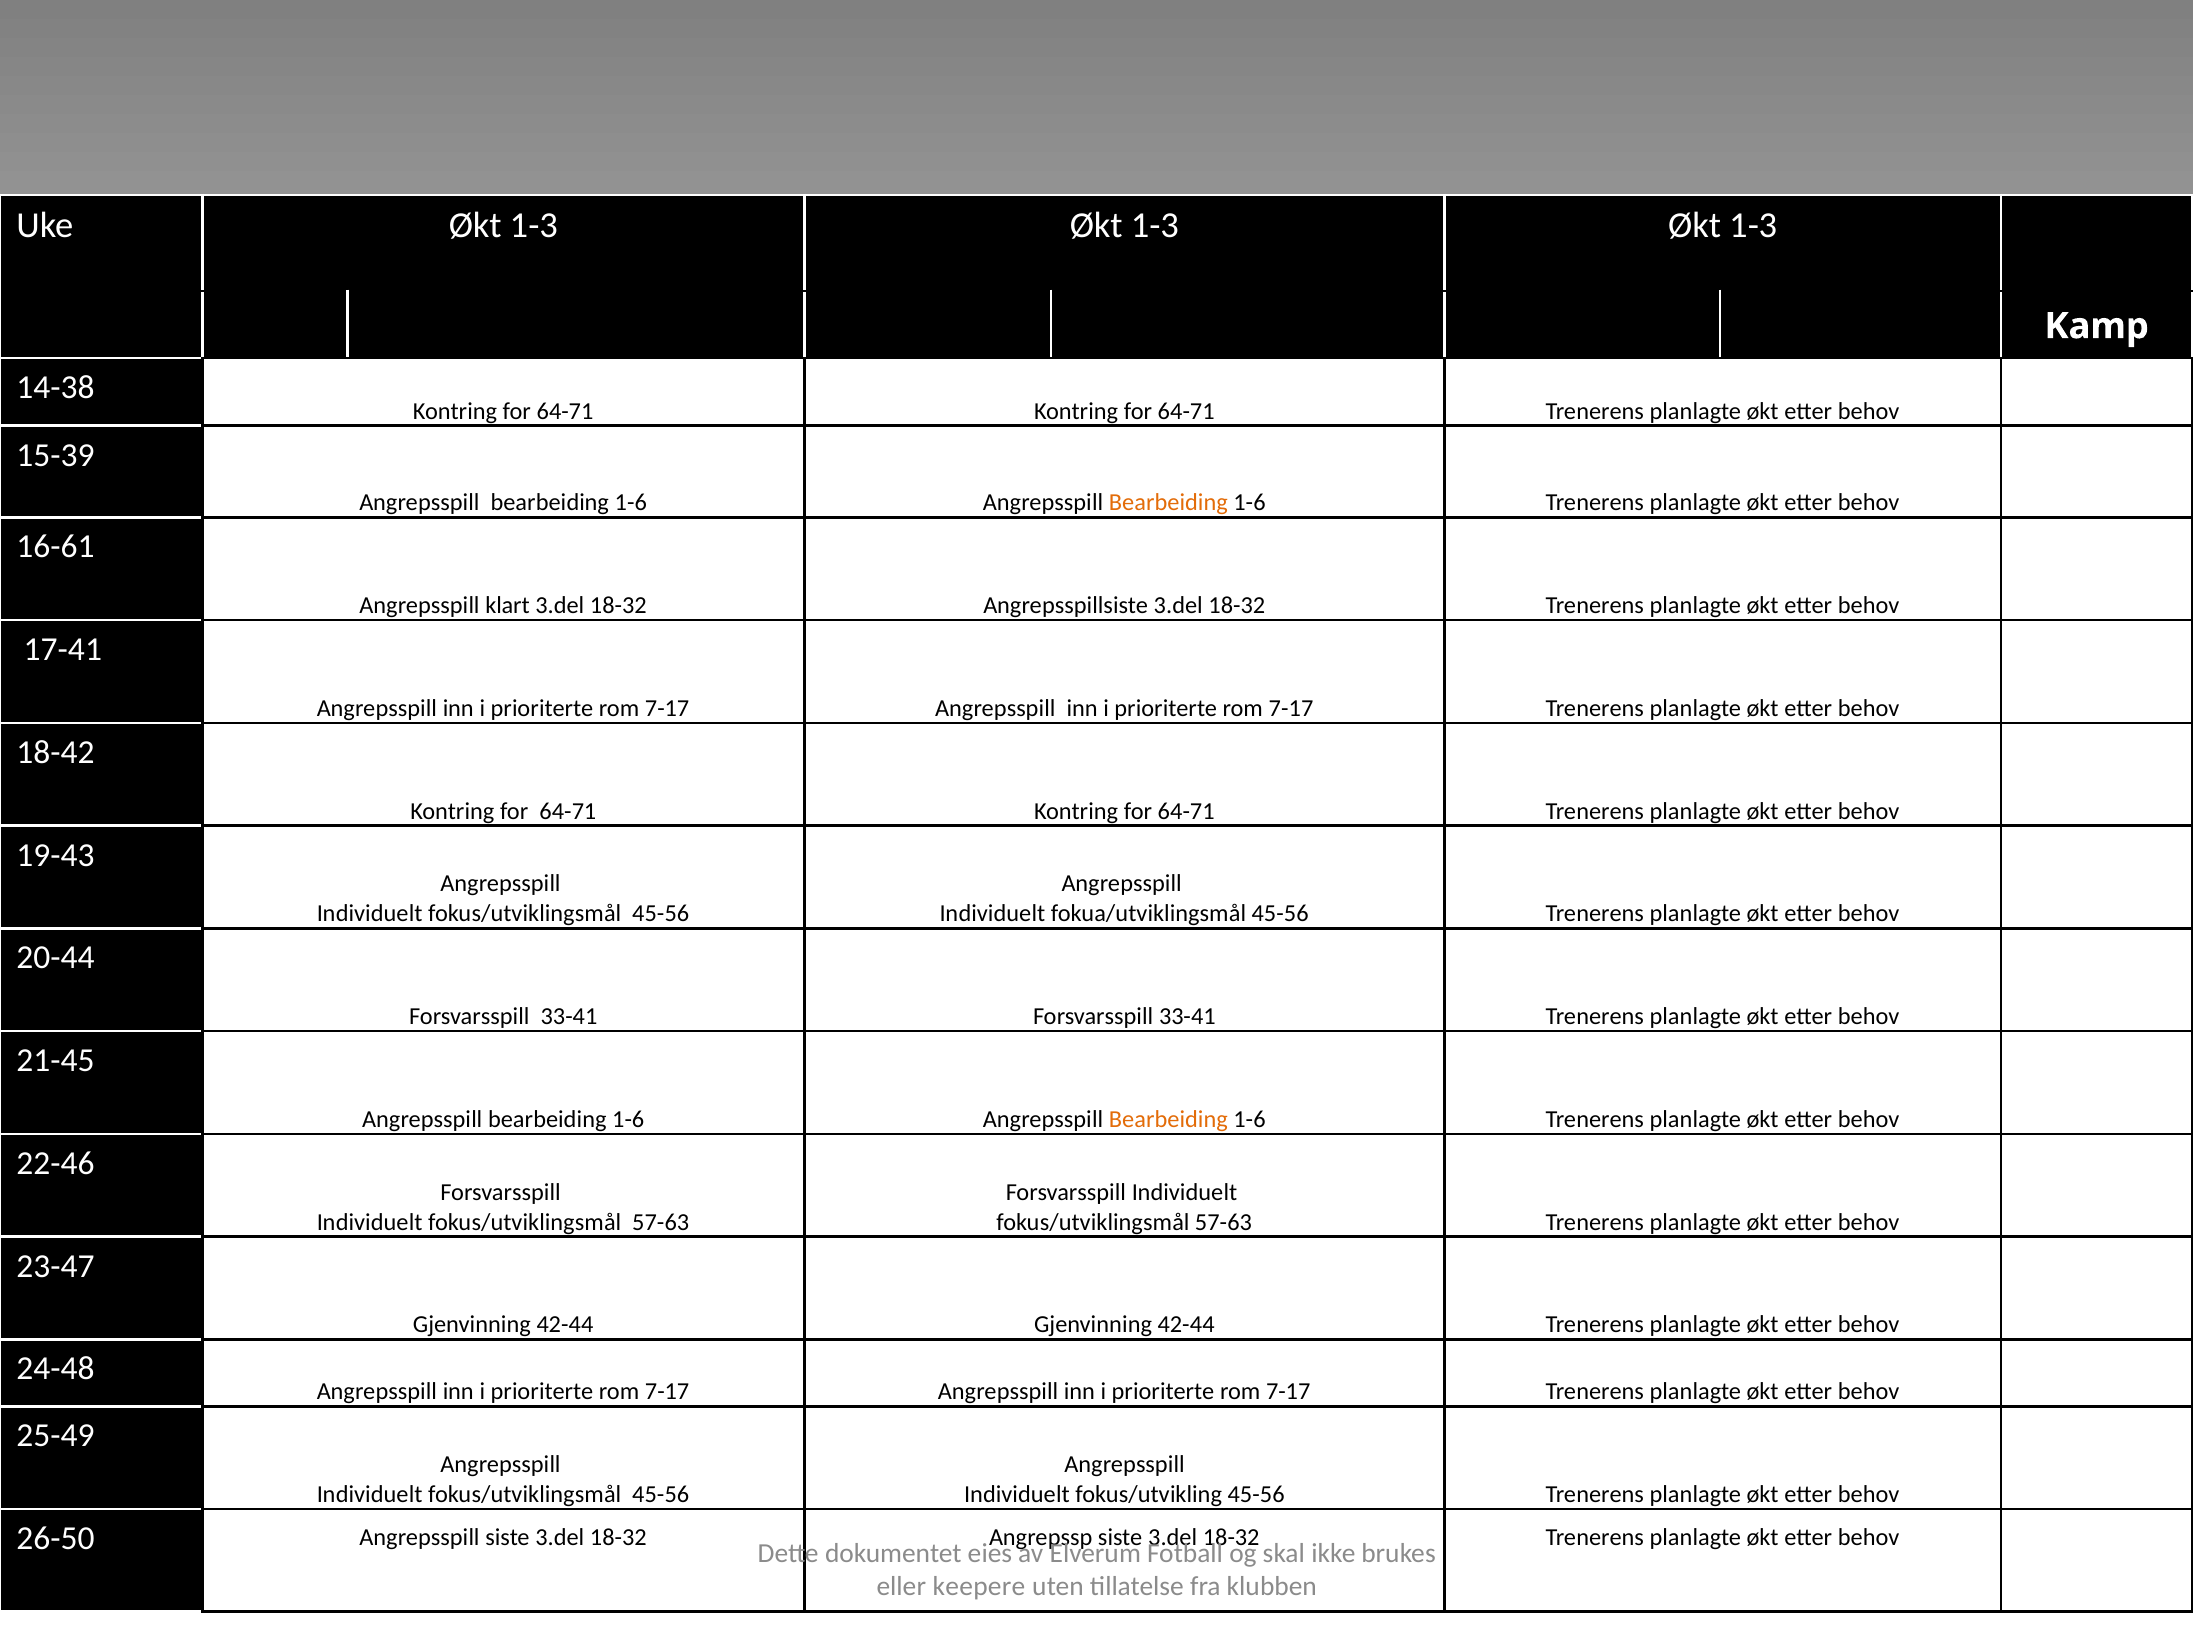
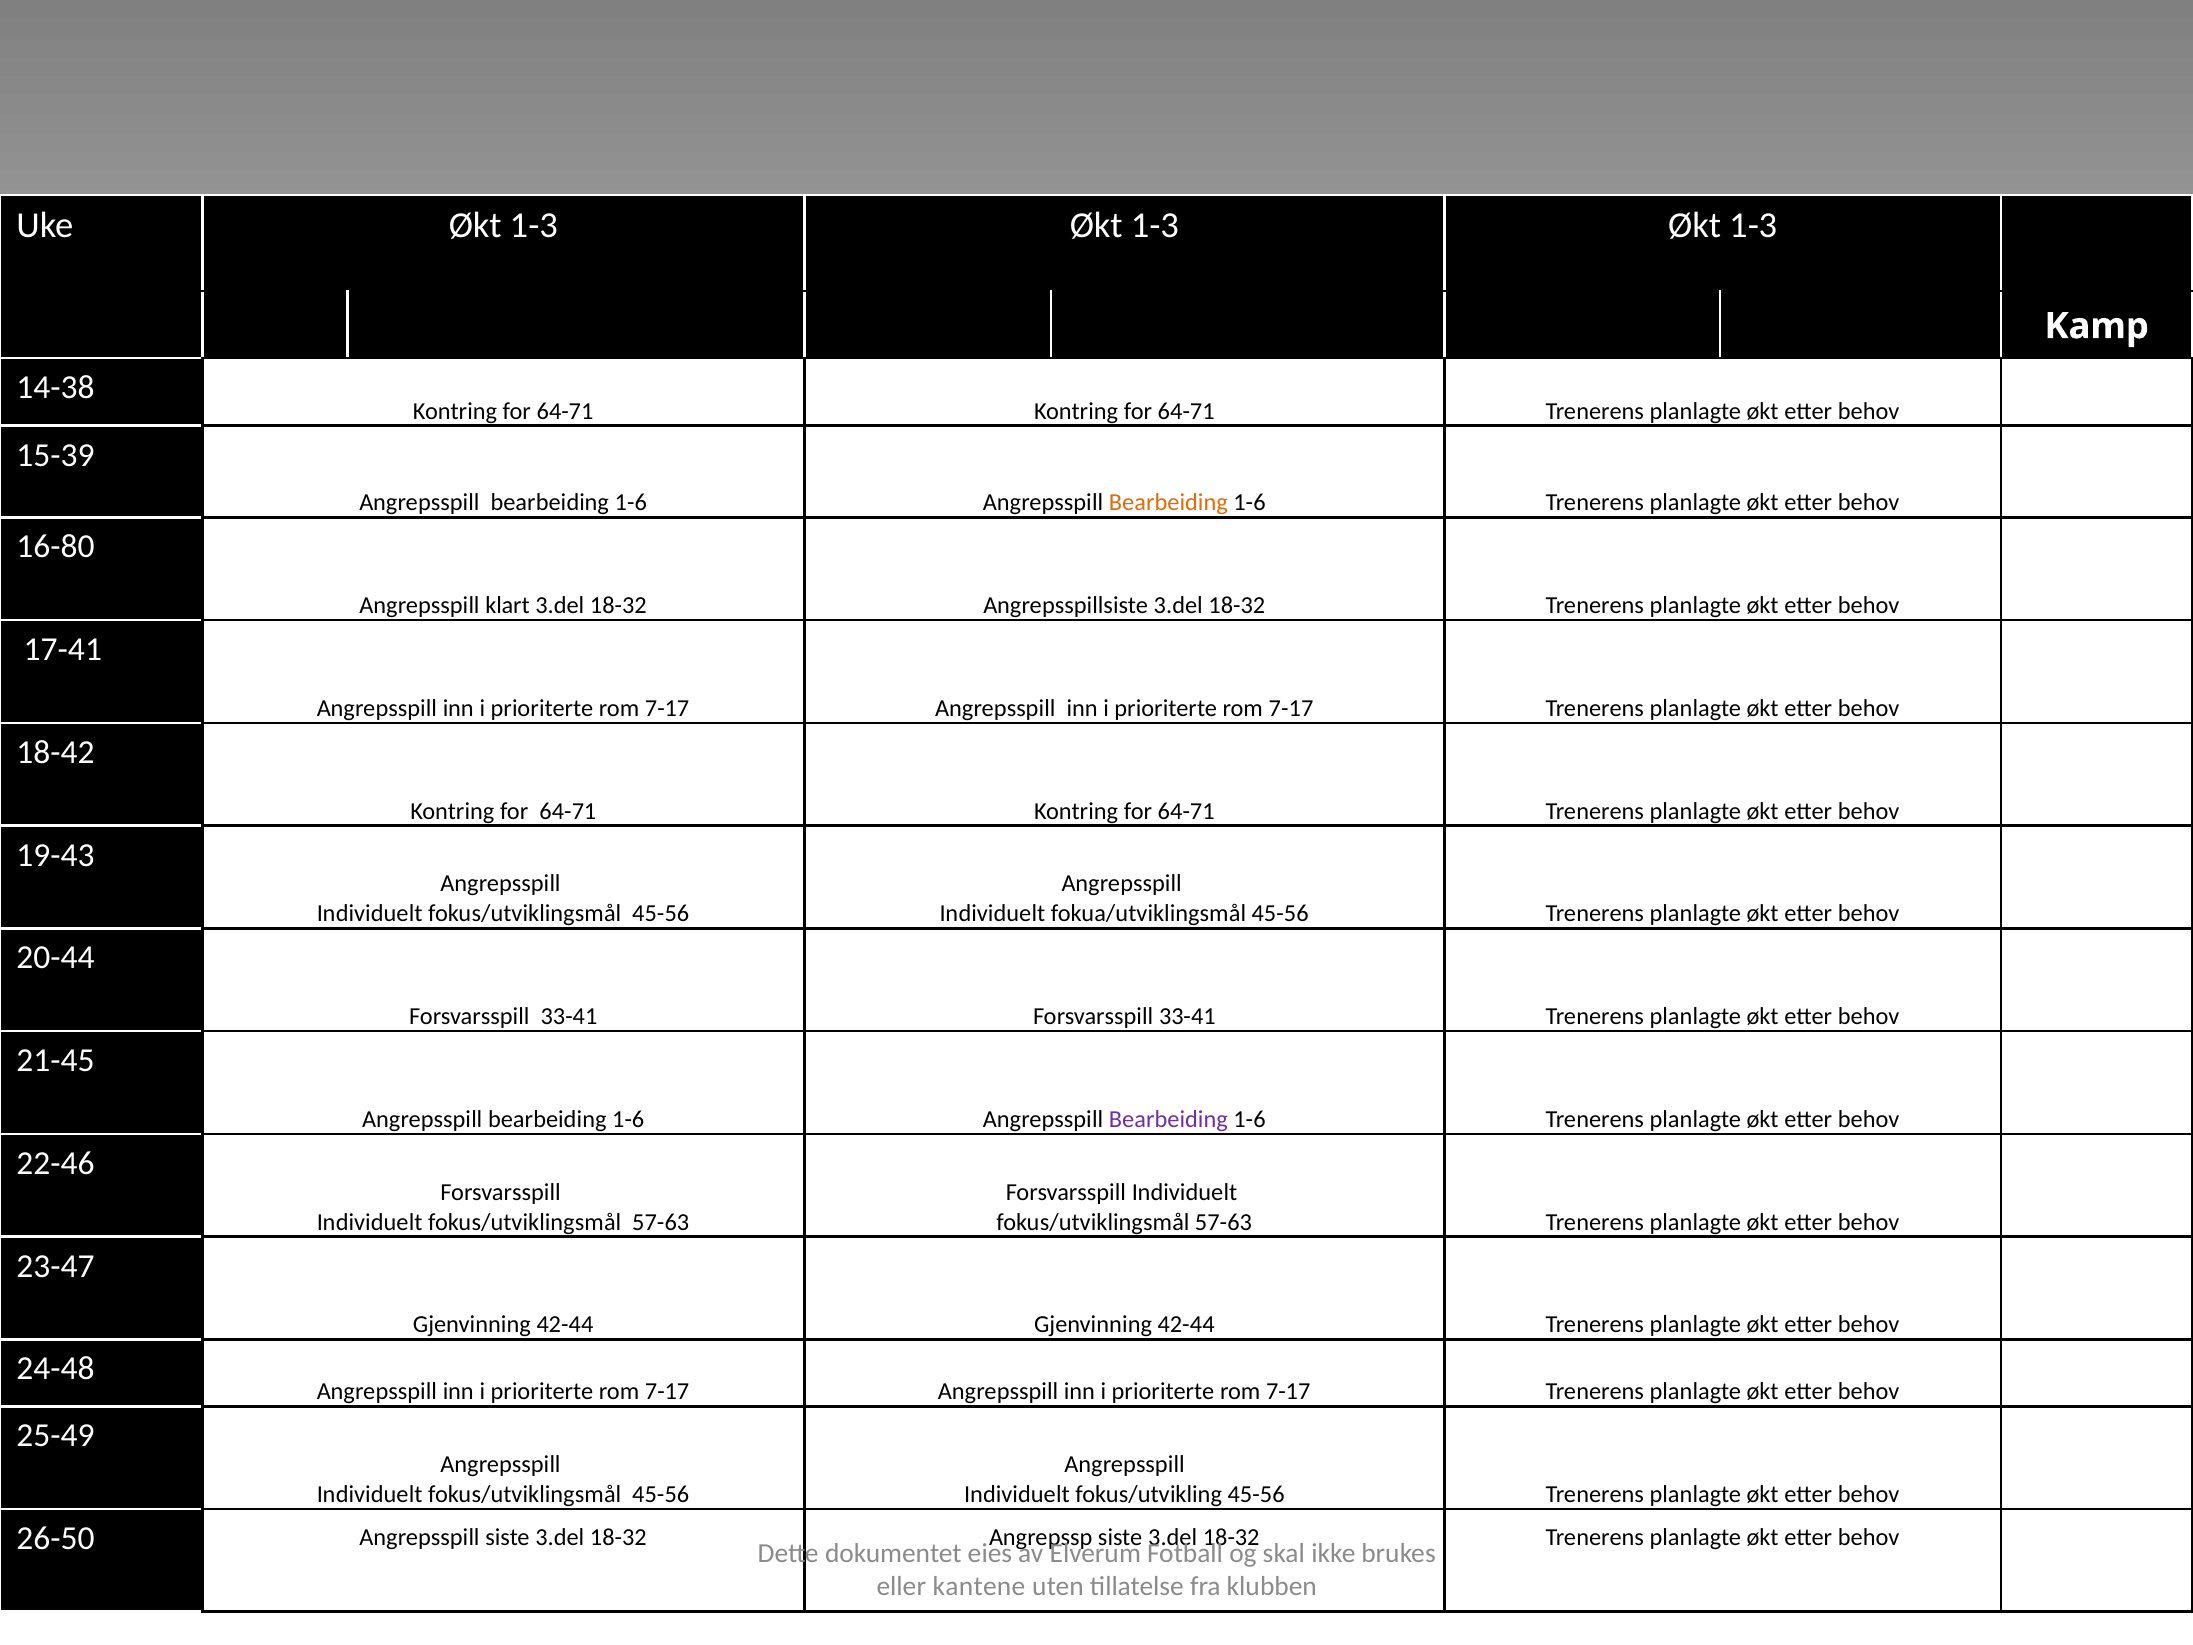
16-61: 16-61 -> 16-80 (56, 547)
Bearbeiding colour: orange -> purple (1168, 1119)
keepere: keepere -> kantene (979, 1587)
